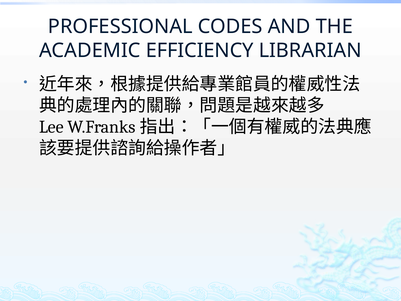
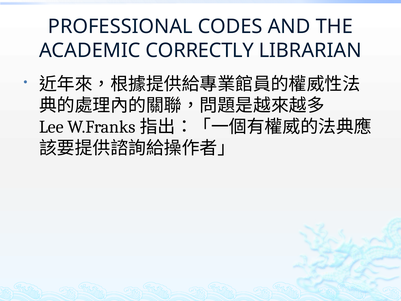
EFFICIENCY: EFFICIENCY -> CORRECTLY (200, 51)
